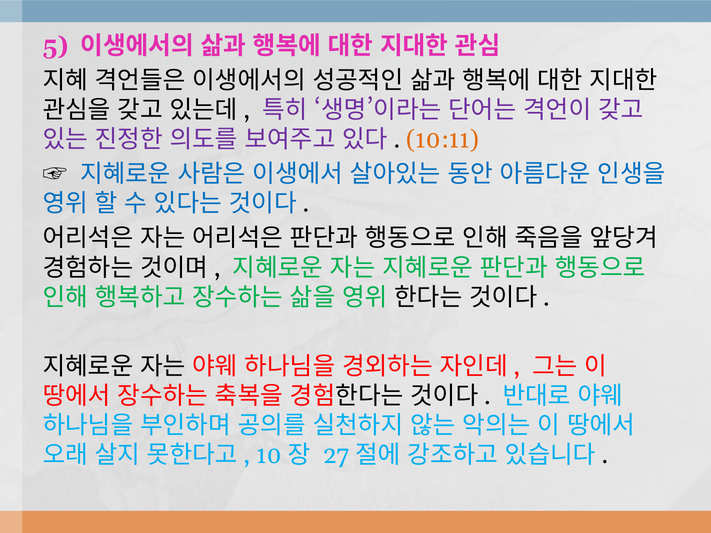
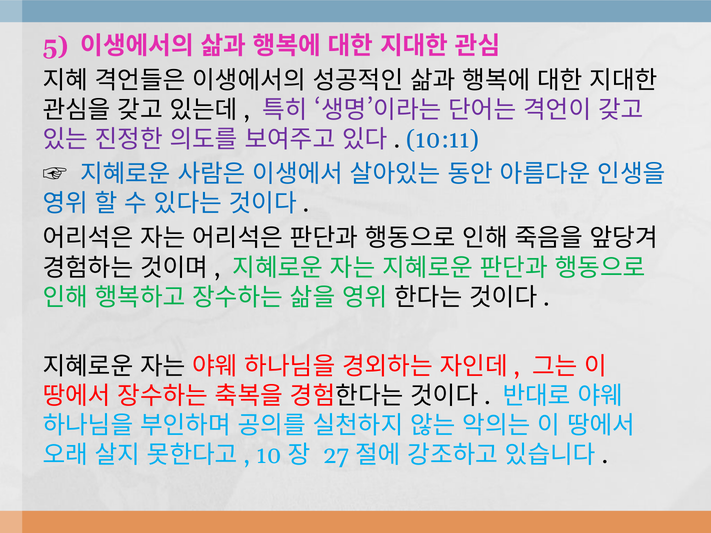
10:11 colour: orange -> blue (443, 140)
